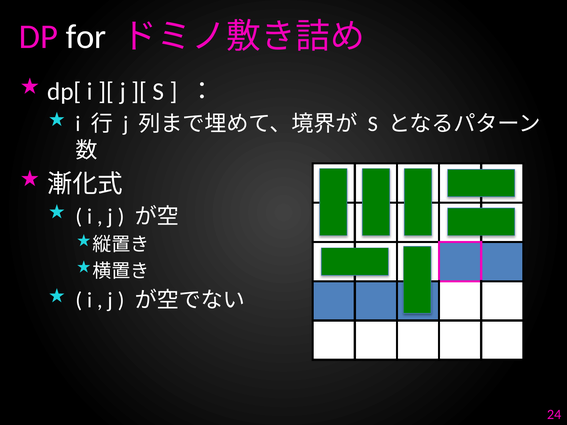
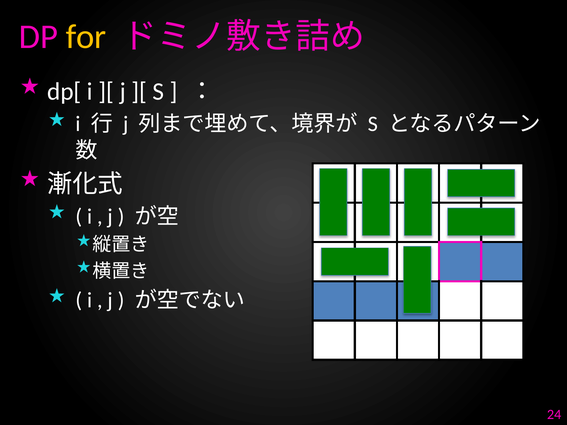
for colour: white -> yellow (86, 37)
